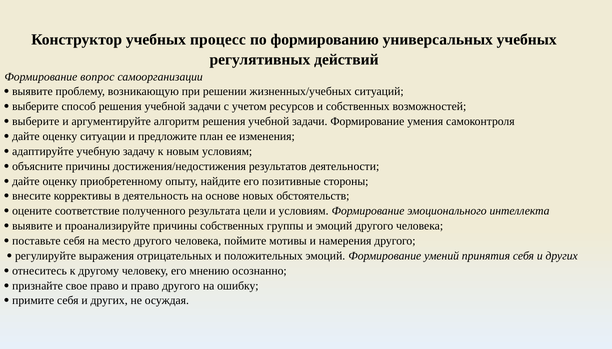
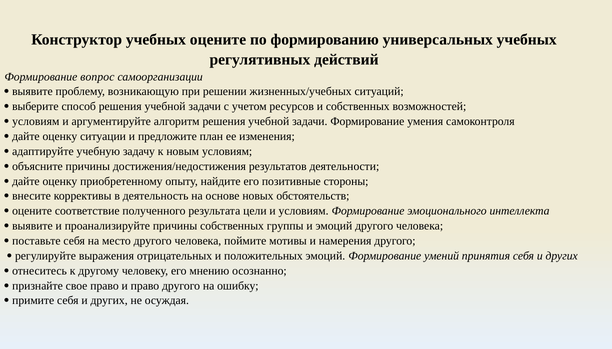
учебных процесс: процесс -> оцените (218, 40)
выберите: выберите -> условиям (36, 121)
